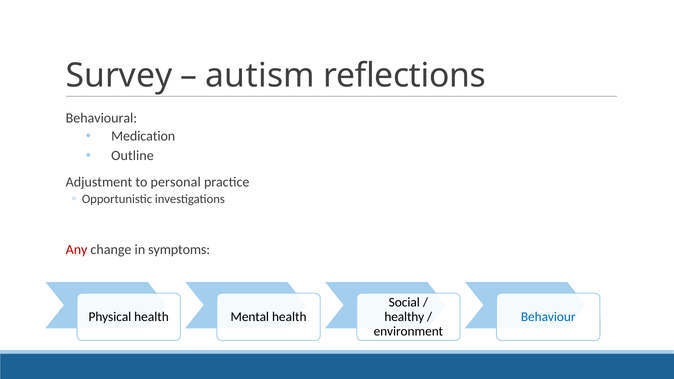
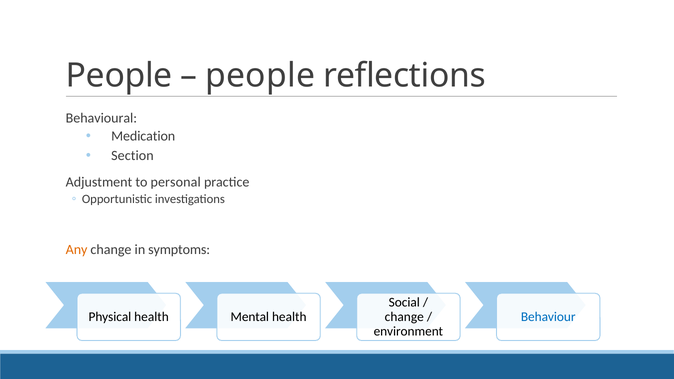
Survey: Survey -> People (119, 76)
autism: autism -> people (260, 76)
Outline: Outline -> Section (132, 156)
Any colour: red -> orange (77, 250)
healthy: healthy -> change (404, 317)
